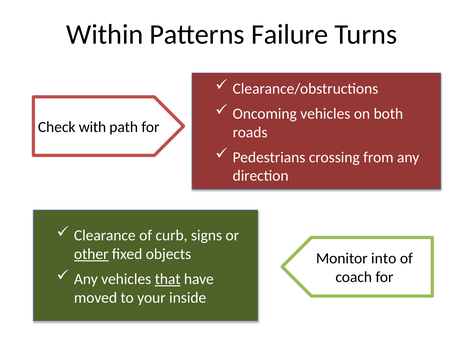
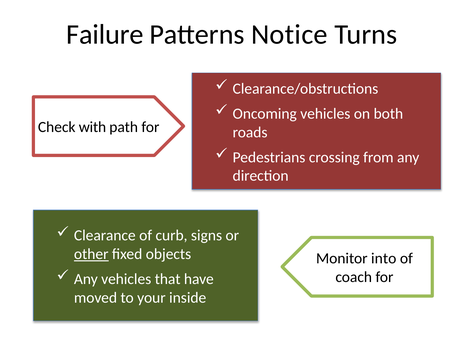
Within: Within -> Failure (105, 34)
Failure: Failure -> Notice (289, 34)
that underline: present -> none (168, 279)
